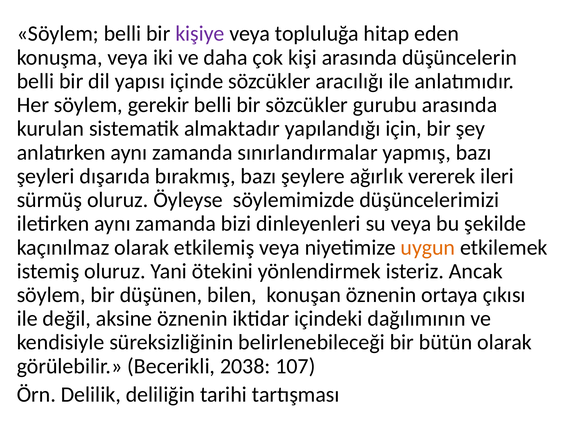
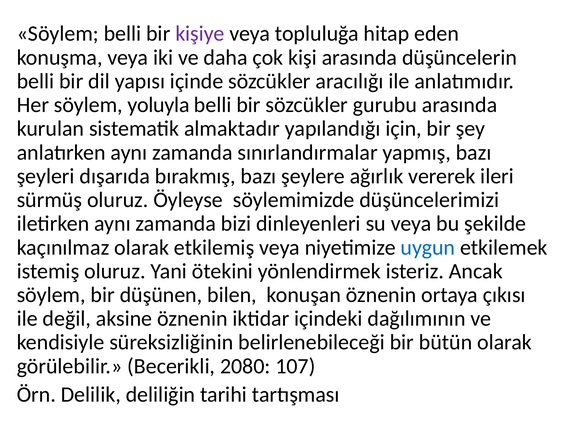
gerekir: gerekir -> yoluyla (159, 105)
uygun colour: orange -> blue (428, 247)
2038: 2038 -> 2080 (245, 366)
